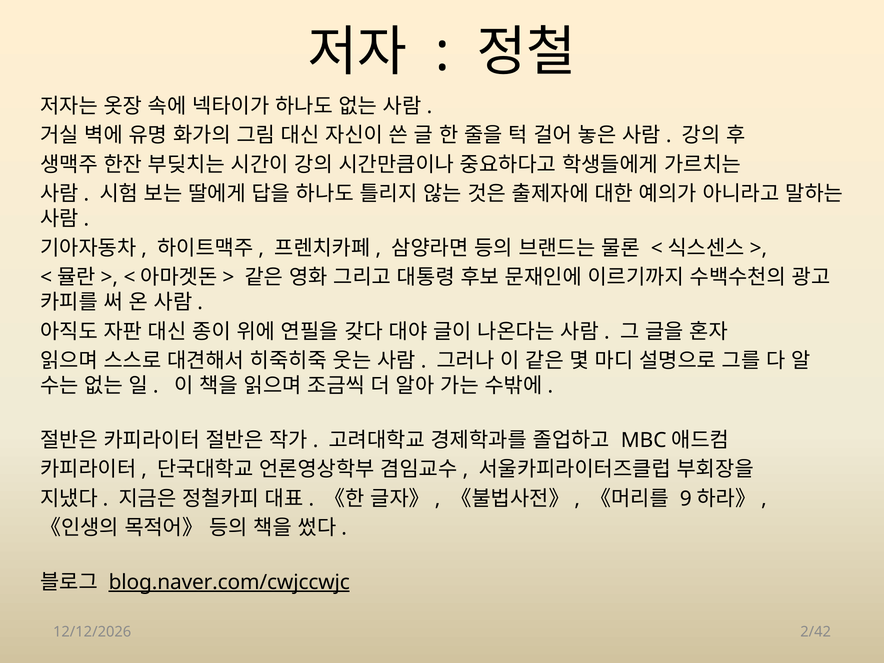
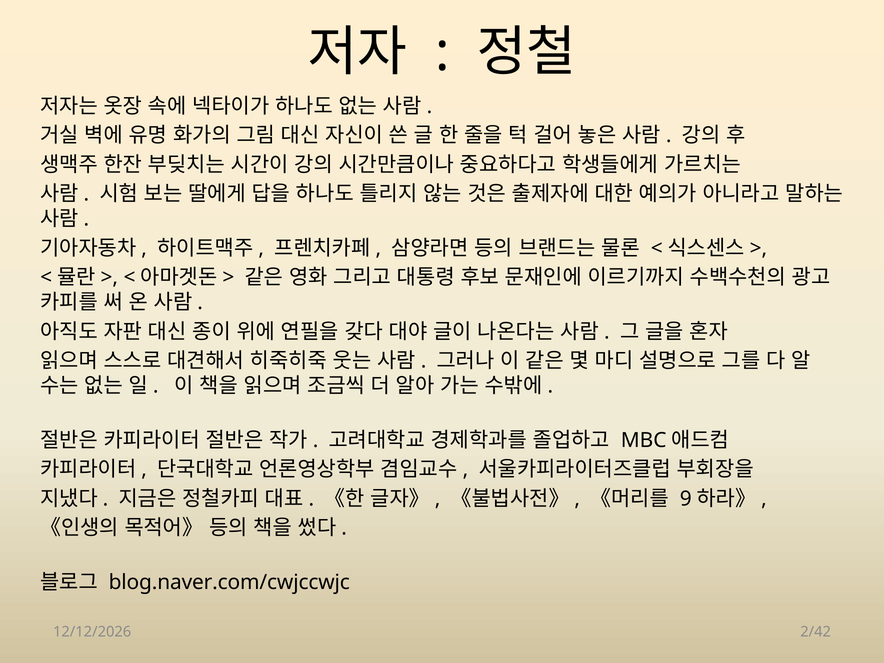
blog.naver.com/cwjccwjc underline: present -> none (229, 582)
